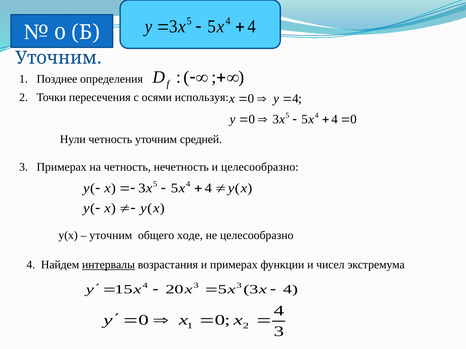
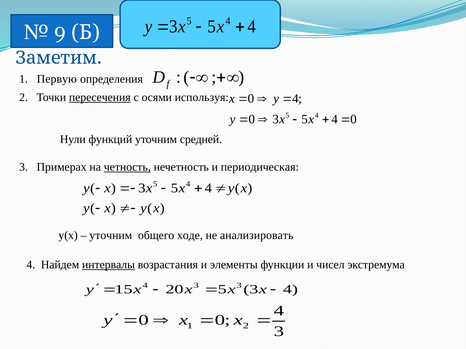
0: 0 -> 9 (60, 32)
Уточним: Уточним -> Заметим (59, 58)
Позднее: Позднее -> Первую (57, 79)
пересечения underline: none -> present (100, 97)
Нули четность: четность -> функций (110, 139)
четность underline: none -> present (127, 167)
и целесообразно: целесообразно -> периодическая (260, 167)
не целесообразно: целесообразно -> анализировать (257, 236)
и примерах: примерах -> элементы (234, 265)
